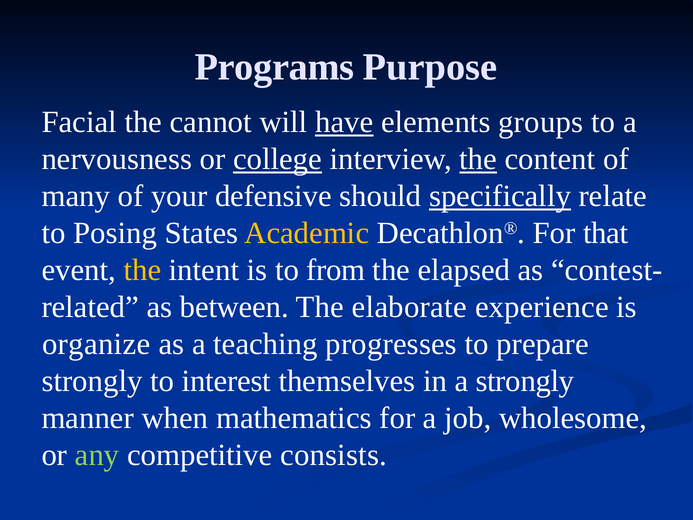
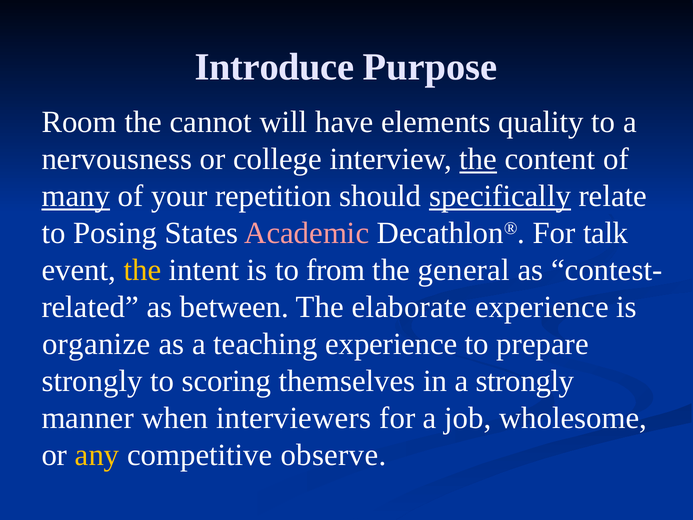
Programs: Programs -> Introduce (275, 67)
Facial: Facial -> Room (79, 122)
have underline: present -> none (344, 122)
groups: groups -> quality (541, 122)
college underline: present -> none (278, 159)
many underline: none -> present (76, 196)
defensive: defensive -> repetition (273, 196)
Academic colour: yellow -> pink (307, 233)
that: that -> talk (606, 233)
elapsed: elapsed -> general (464, 270)
teaching progresses: progresses -> experience (391, 344)
interest: interest -> scoring (226, 381)
mathematics: mathematics -> interviewers (294, 418)
any colour: light green -> yellow (97, 455)
consists: consists -> observe (334, 455)
